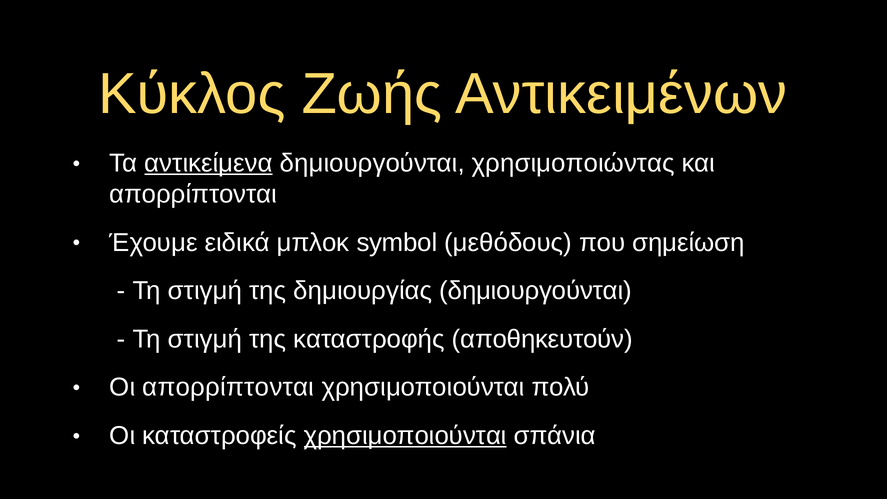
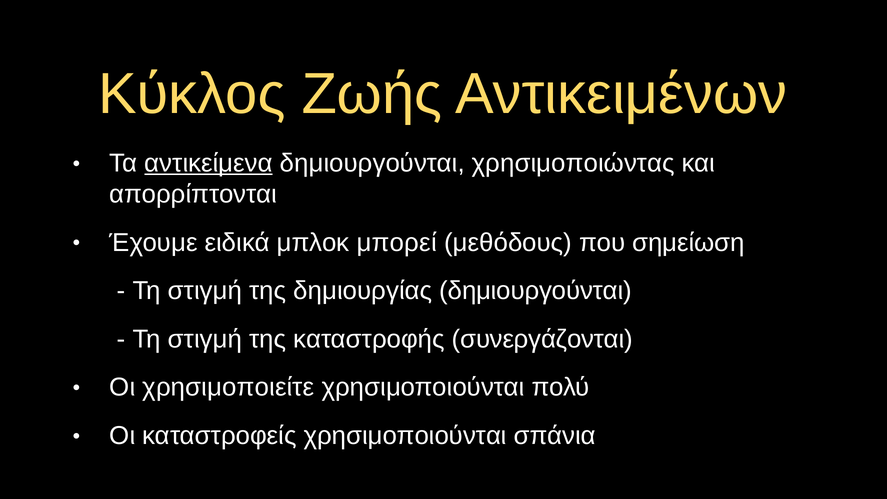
symbol: symbol -> μπορεί (397, 243)
αποθηκευτούν: αποθηκευτούν -> συνεργάζονται (542, 339)
Οι απορρίπτονται: απορρίπτονται -> χρησιμοποιείτε (228, 387)
χρησιμοποιούνται underline: present -> none (405, 436)
